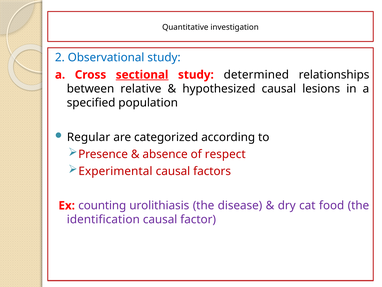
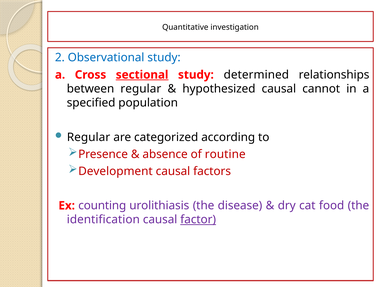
between relative: relative -> regular (141, 89)
lesions: lesions -> cannot (321, 89)
respect: respect -> routine (225, 154)
Experimental: Experimental -> Development (115, 171)
factor underline: none -> present (198, 219)
